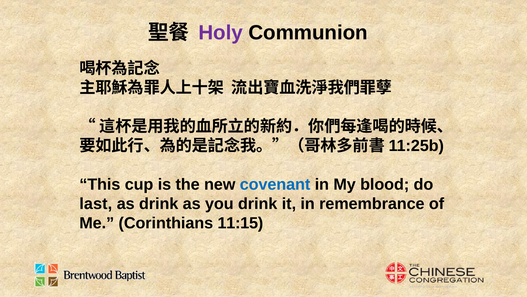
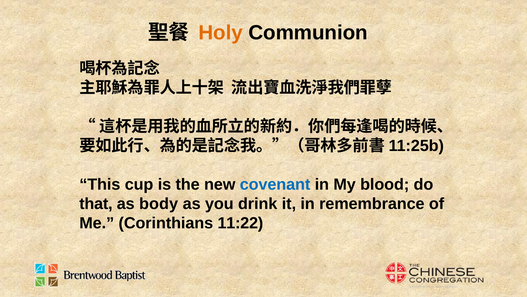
Holy colour: purple -> orange (221, 33)
last: last -> that (96, 204)
as drink: drink -> body (159, 204)
11:15: 11:15 -> 11:22 (240, 223)
